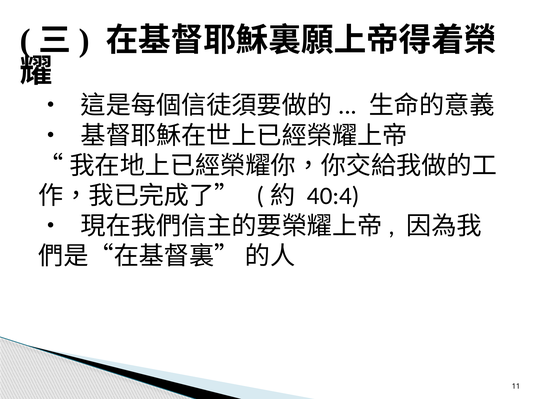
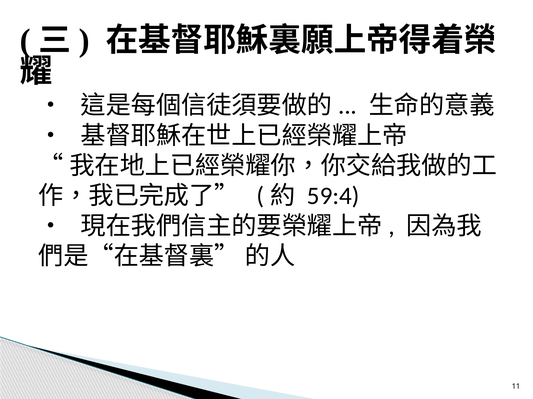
40:4: 40:4 -> 59:4 (333, 196)
